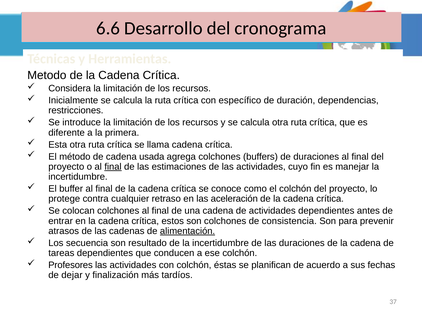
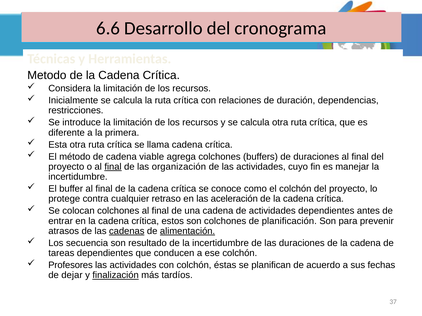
específico: específico -> relaciones (240, 101)
usada: usada -> viable (152, 157)
estimaciones: estimaciones -> organización (179, 167)
consistencia: consistencia -> planificación (289, 221)
cadenas underline: none -> present (127, 231)
finalización underline: none -> present (116, 276)
